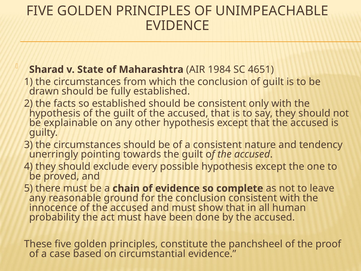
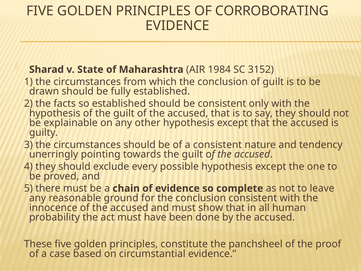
UNIMPEACHABLE: UNIMPEACHABLE -> CORROBORATING (272, 11)
4651: 4651 -> 3152 (261, 69)
